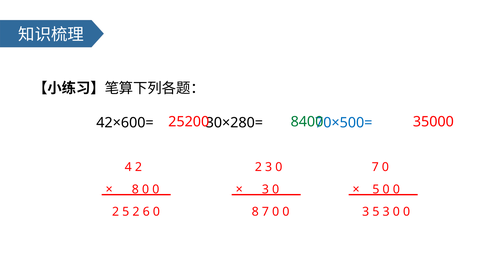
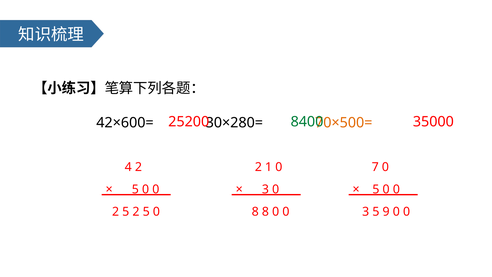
70×500= colour: blue -> orange (344, 123)
2 3: 3 -> 1 (269, 167)
8: 8 -> 5 (135, 189)
5 2 6: 6 -> 5 (146, 212)
8 7: 7 -> 8 (265, 212)
5 3: 3 -> 9 (386, 212)
